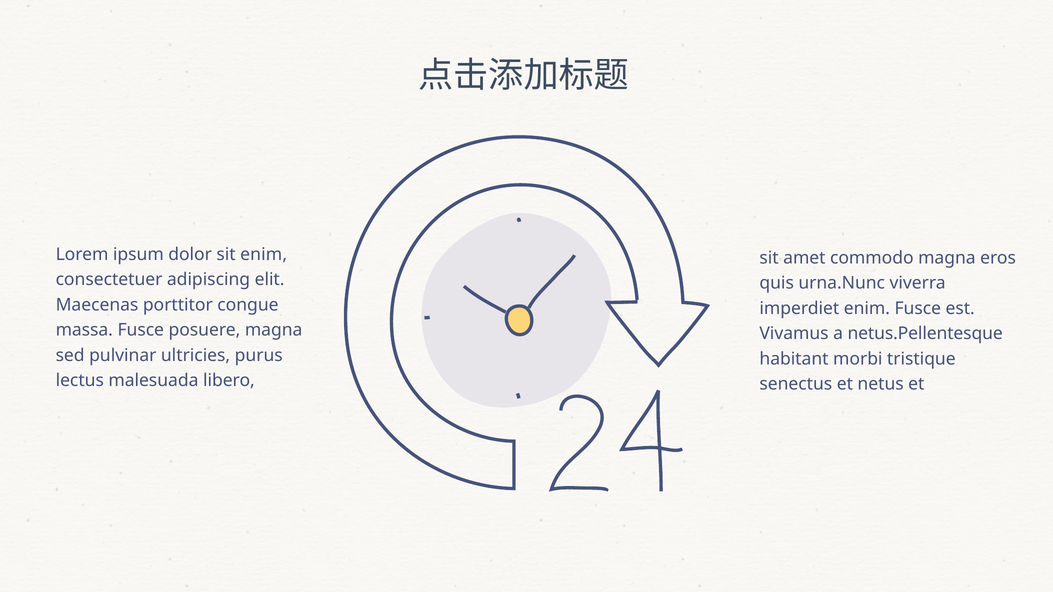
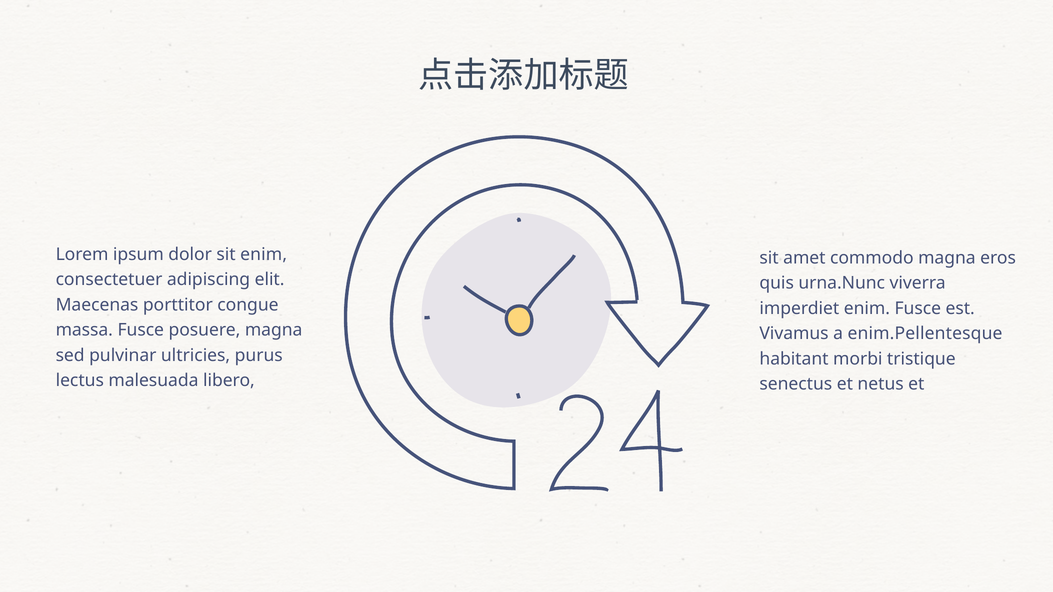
netus.Pellentesque: netus.Pellentesque -> enim.Pellentesque (925, 334)
